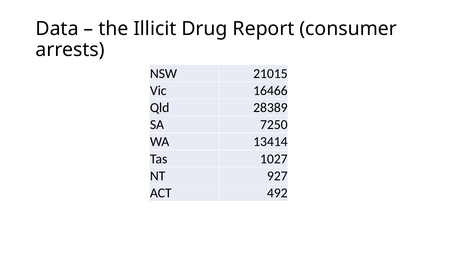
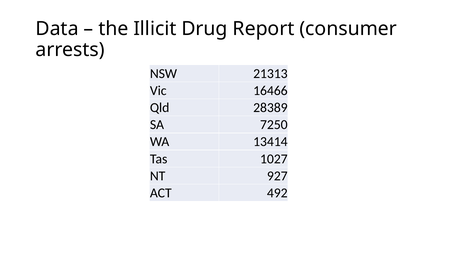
21015: 21015 -> 21313 (270, 74)
